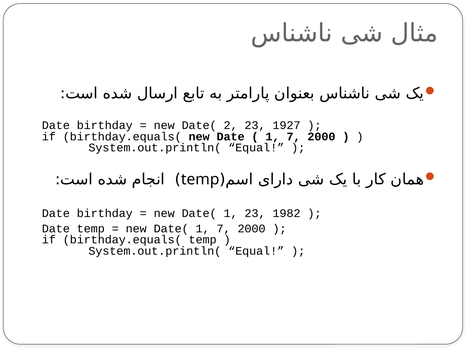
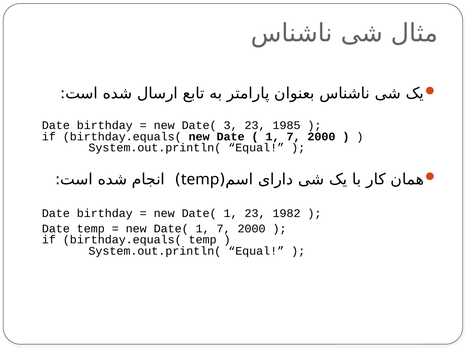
2: 2 -> 3 (231, 126)
1927: 1927 -> 1985 (287, 126)
